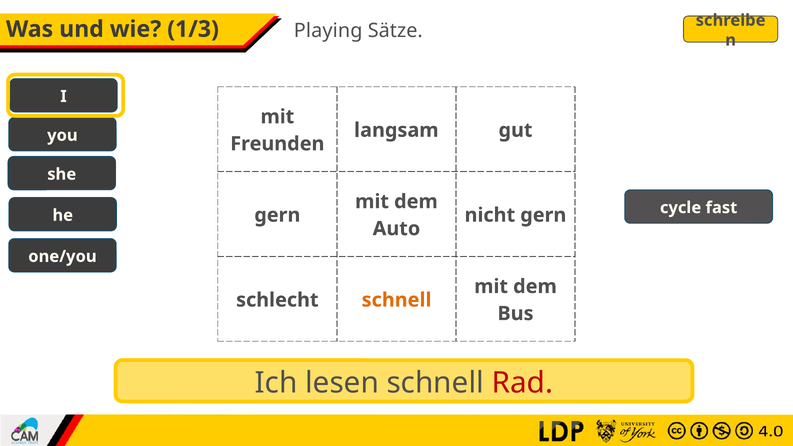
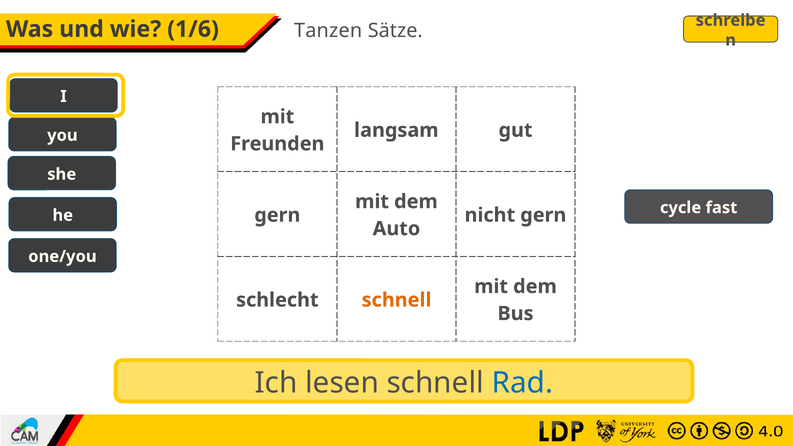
Playing: Playing -> Tanzen (328, 31)
1/3: 1/3 -> 1/6 (193, 29)
Rad colour: red -> blue (522, 383)
